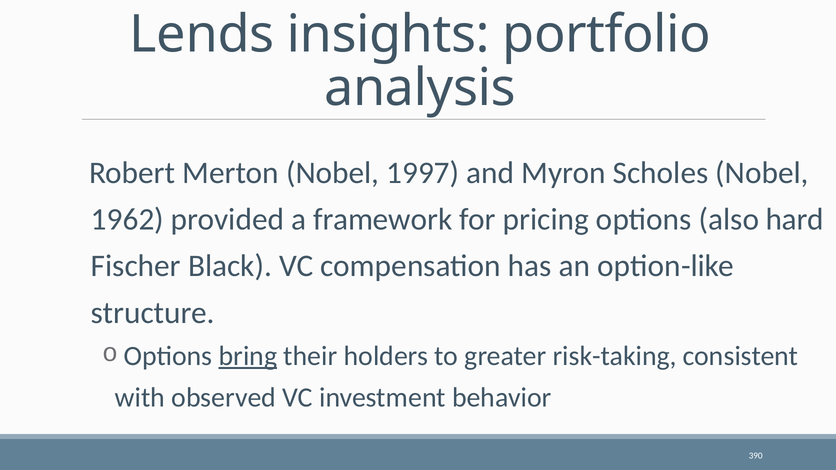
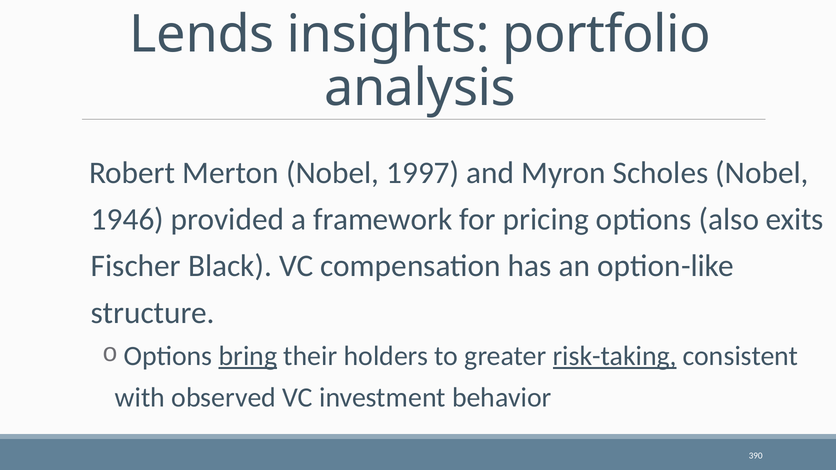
1962: 1962 -> 1946 (127, 220)
hard: hard -> exits (795, 220)
risk-taking underline: none -> present (615, 356)
